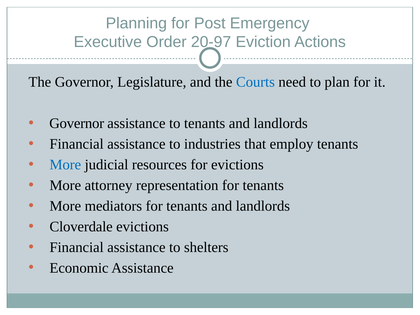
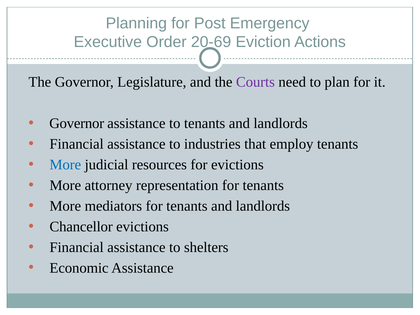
20-97: 20-97 -> 20-69 (211, 42)
Courts colour: blue -> purple (255, 82)
Cloverdale: Cloverdale -> Chancellor (81, 227)
